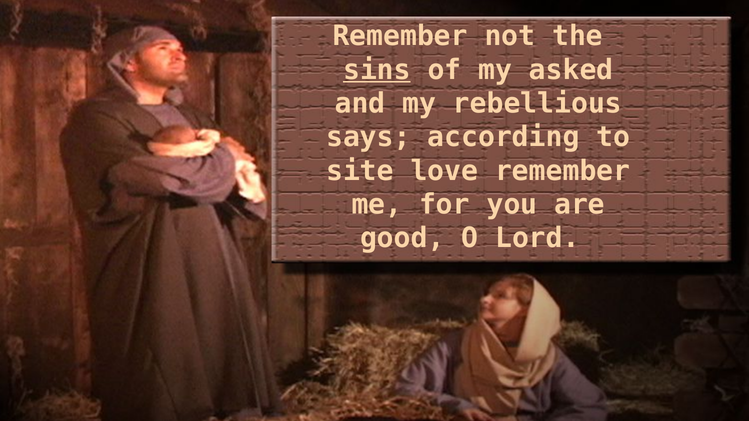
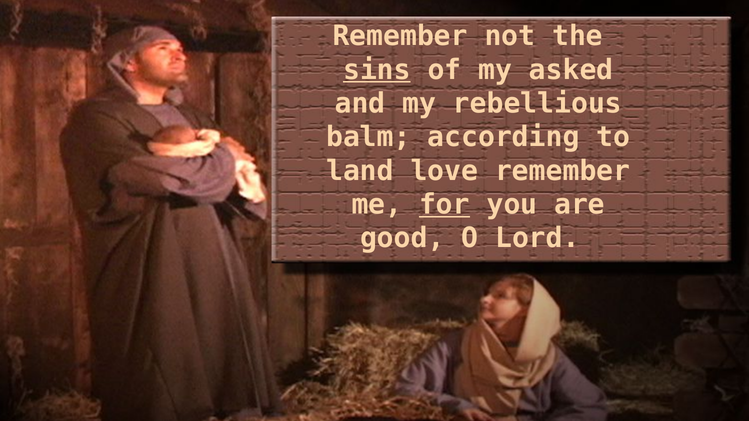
says: says -> balm (368, 137)
site: site -> land (360, 171)
for underline: none -> present (444, 205)
